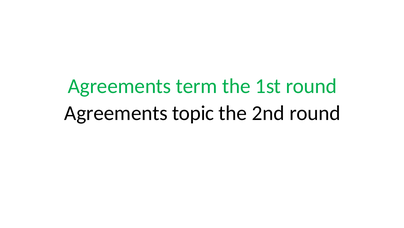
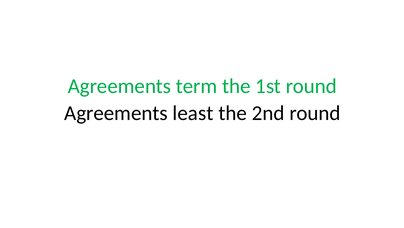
topic: topic -> least (193, 113)
